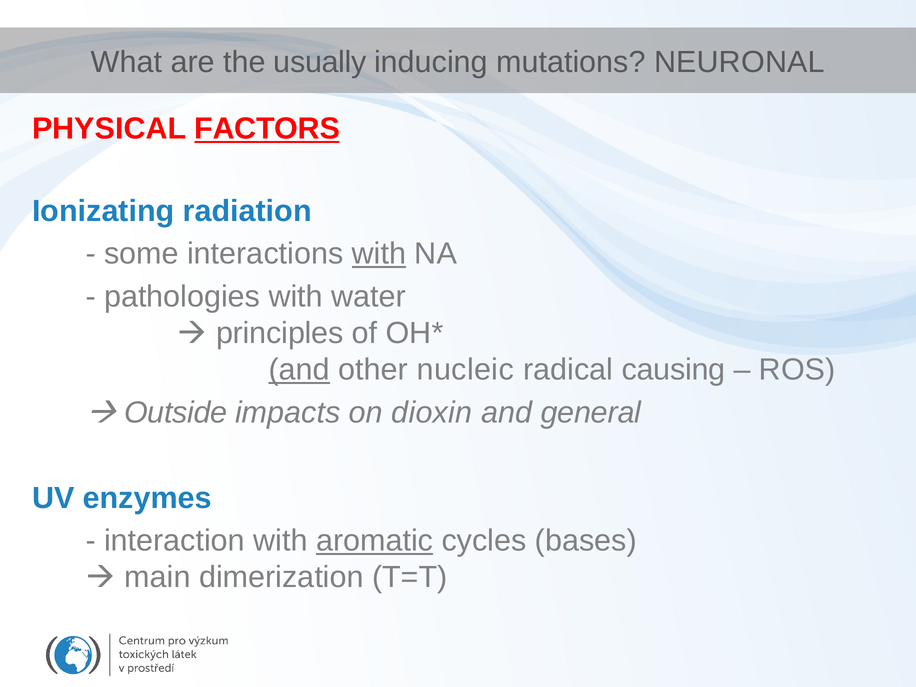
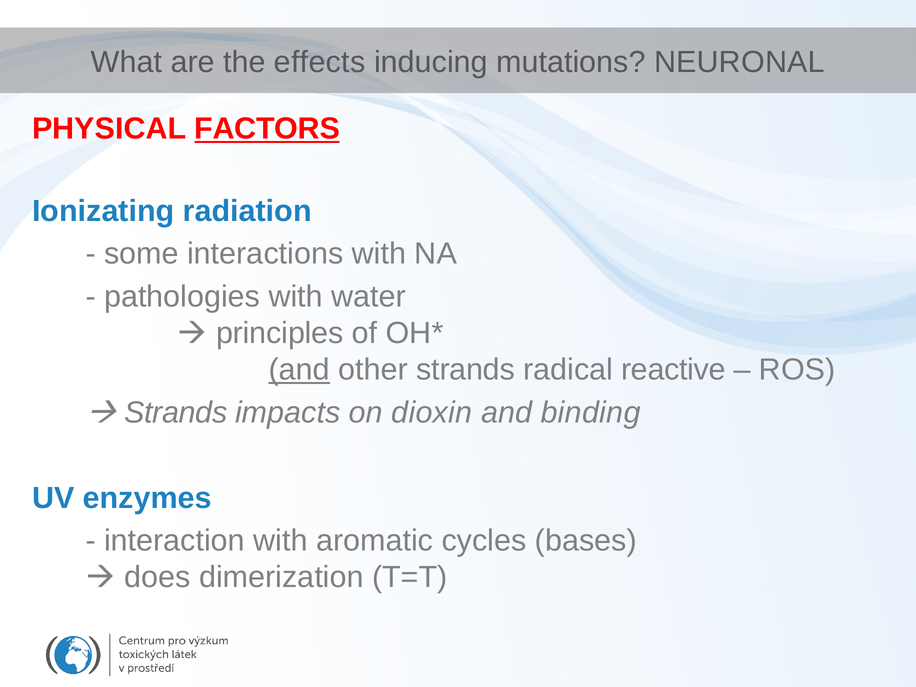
usually: usually -> effects (320, 62)
with underline: present -> none (379, 254)
other nucleic: nucleic -> strands (466, 370)
causing: causing -> reactive (673, 370)
Outside: Outside -> Strands (176, 413)
general: general -> binding (591, 413)
aromatic underline: present -> none (375, 541)
main: main -> does (158, 577)
